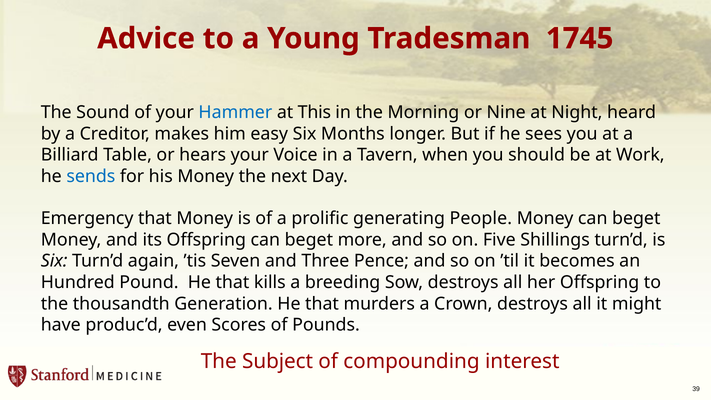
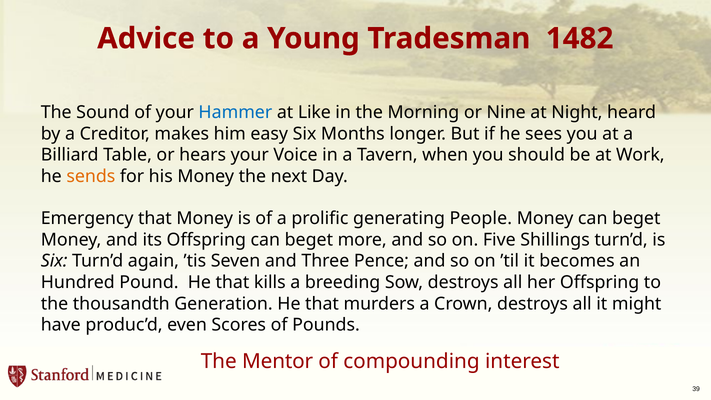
1745: 1745 -> 1482 (580, 38)
This: This -> Like (314, 112)
sends colour: blue -> orange (91, 176)
Subject: Subject -> Mentor (278, 361)
